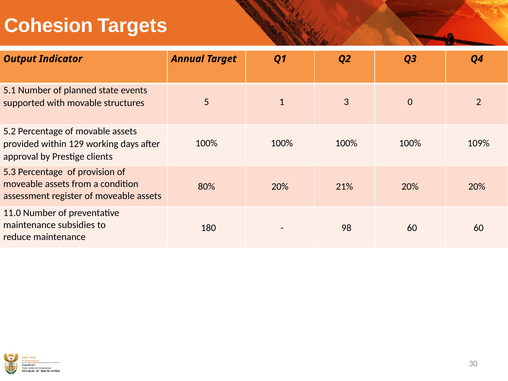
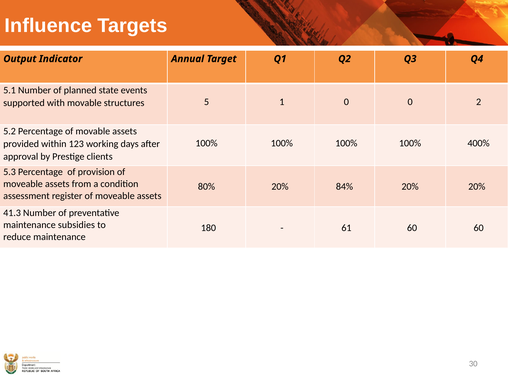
Cohesion: Cohesion -> Influence (48, 26)
1 3: 3 -> 0 (346, 102)
109%: 109% -> 400% (479, 143)
129: 129 -> 123 (76, 144)
21%: 21% -> 84% (344, 187)
11.0: 11.0 -> 41.3 (12, 213)
98: 98 -> 61 (346, 228)
